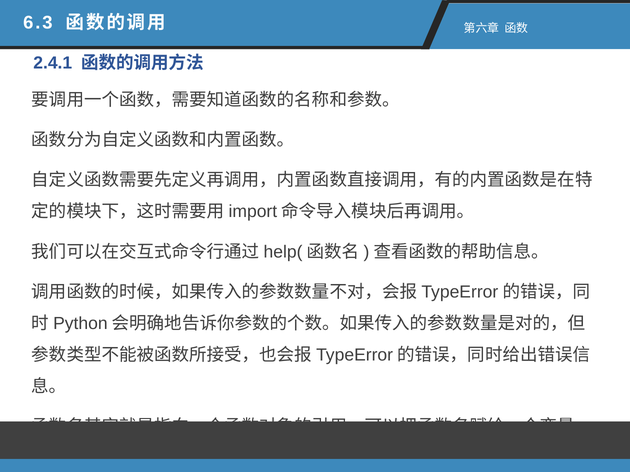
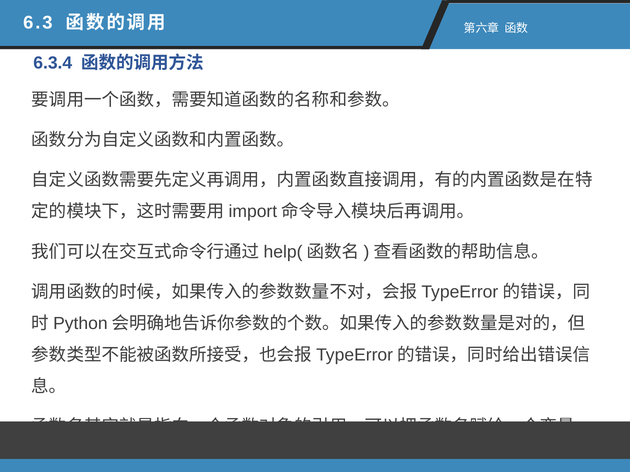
2.4.1: 2.4.1 -> 6.3.4 (53, 63)
